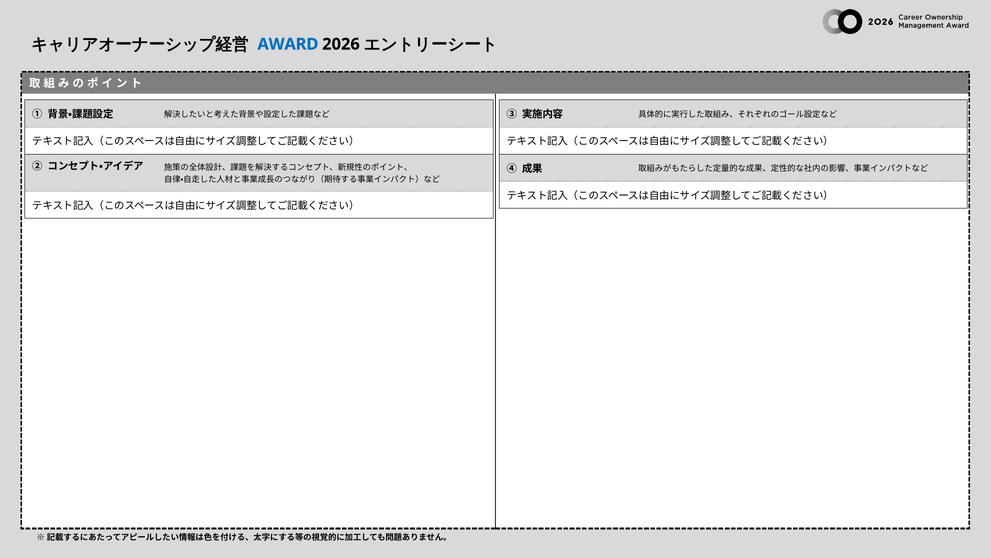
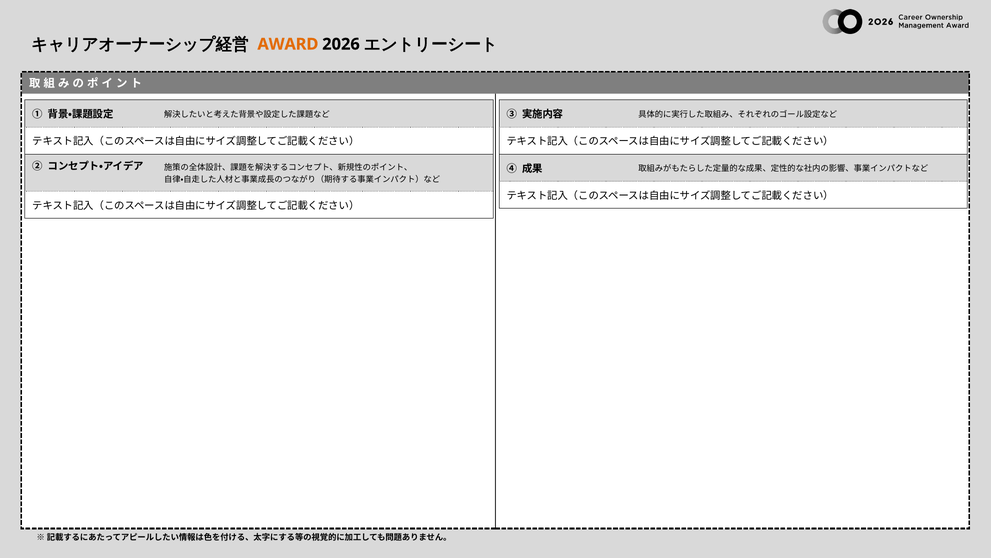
AWARD colour: blue -> orange (288, 44)
